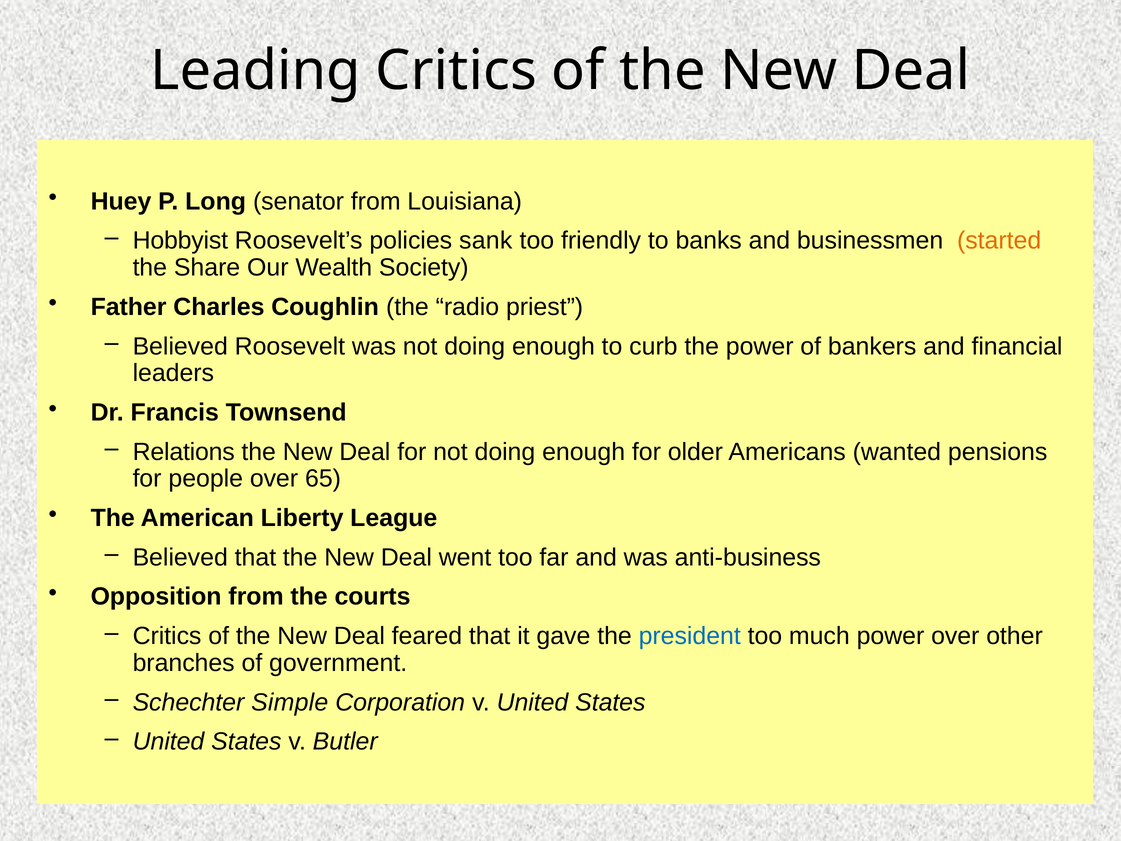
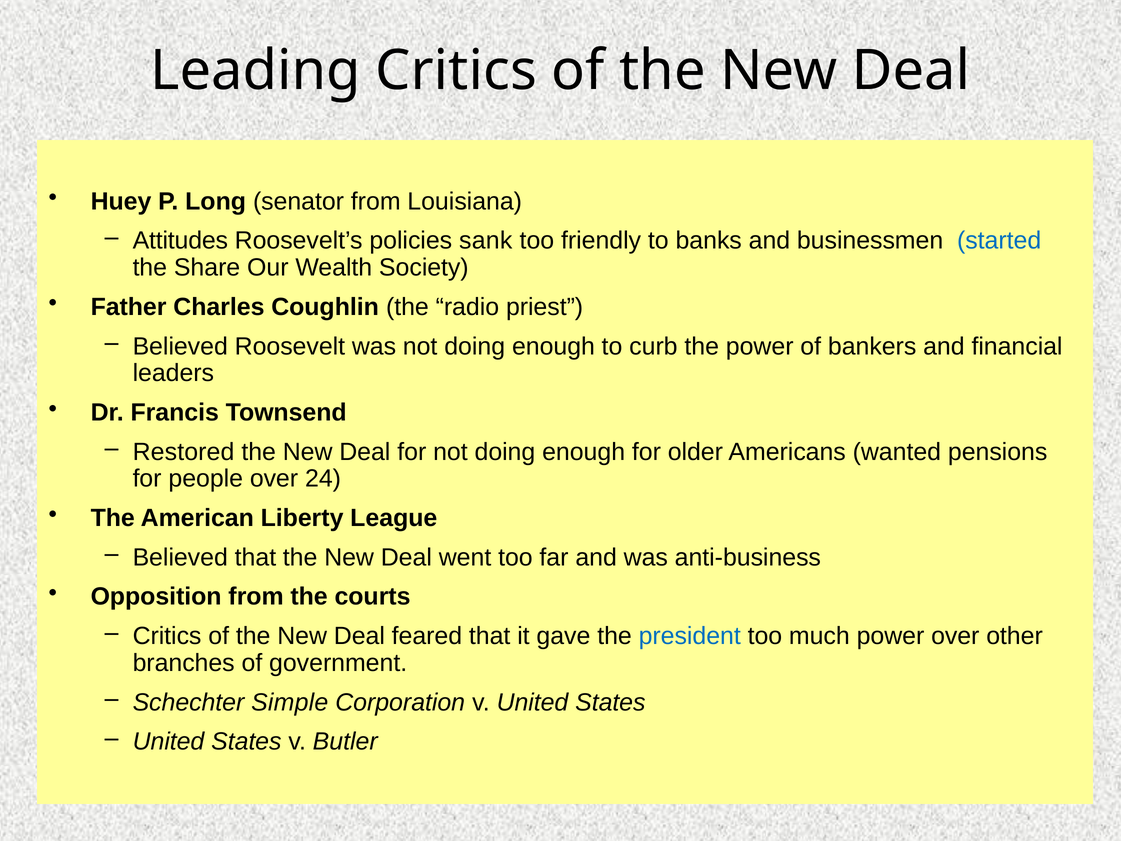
Hobbyist: Hobbyist -> Attitudes (180, 241)
started colour: orange -> blue (999, 241)
Relations: Relations -> Restored (184, 452)
65: 65 -> 24 (323, 479)
